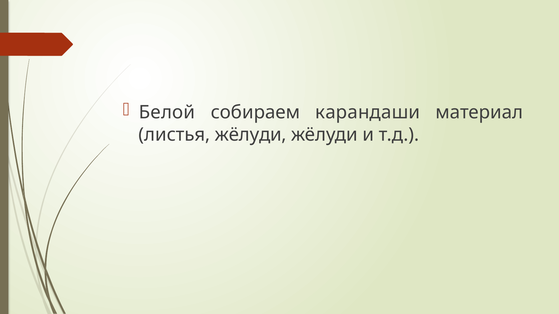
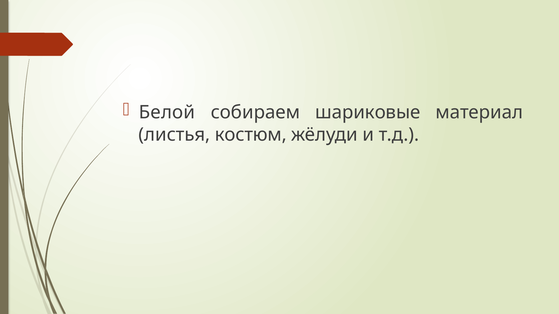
карандаши: карандаши -> шариковые (368, 112)
листья жёлуди: жёлуди -> костюм (251, 135)
